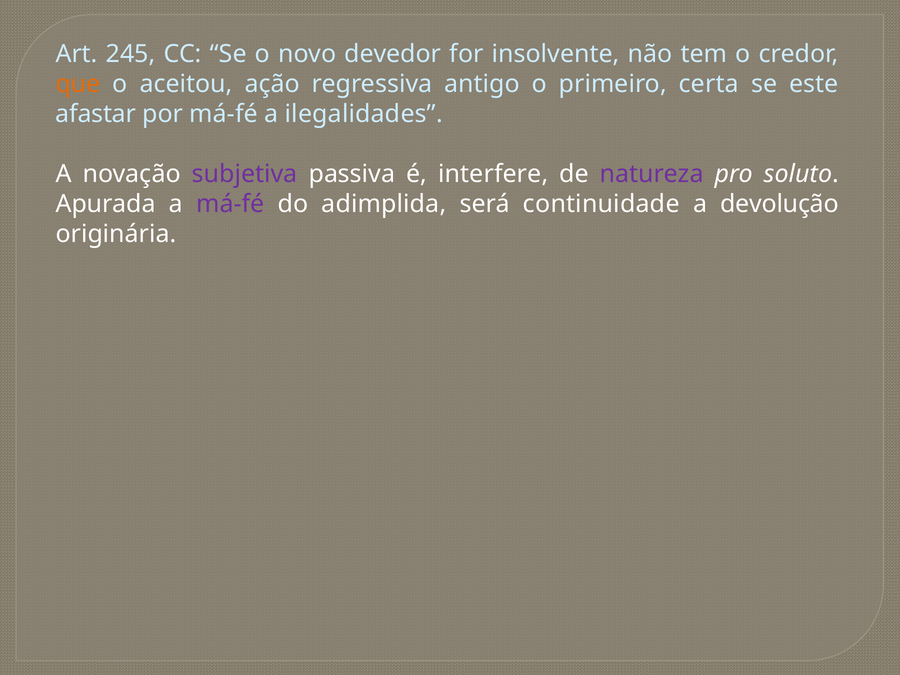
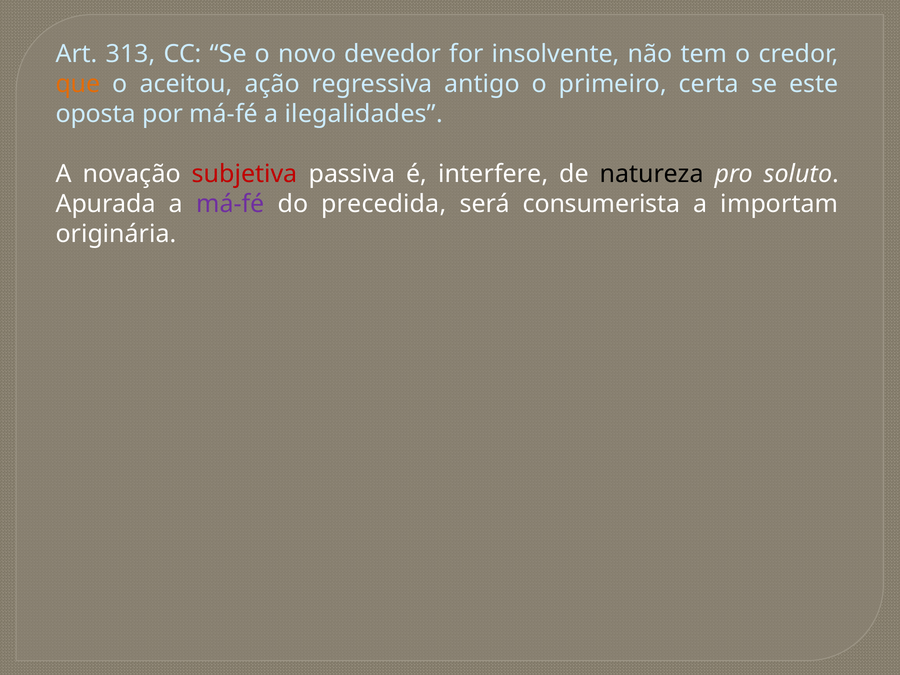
245: 245 -> 313 (131, 54)
afastar: afastar -> oposta (96, 114)
subjetiva colour: purple -> red (245, 174)
natureza colour: purple -> black (652, 174)
adimplida: adimplida -> precedida (384, 204)
continuidade: continuidade -> consumerista (602, 204)
devolução: devolução -> importam (779, 204)
